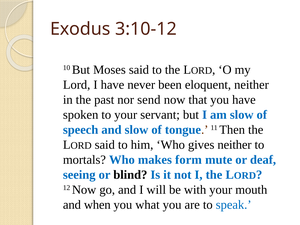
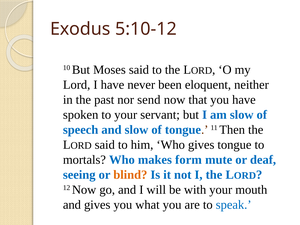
3:10-12: 3:10-12 -> 5:10-12 (146, 29)
gives neither: neither -> tongue (234, 145)
blind colour: black -> orange (130, 175)
and when: when -> gives (97, 205)
